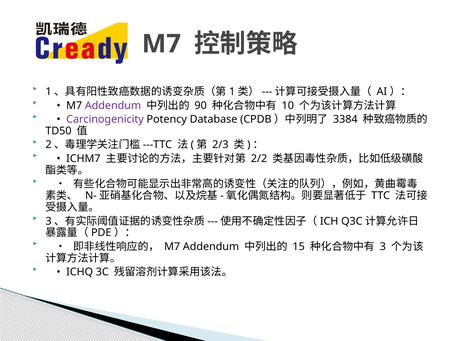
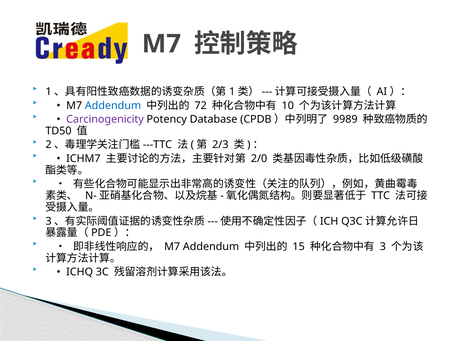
Addendum colour: purple -> blue (113, 106)
90: 90 -> 72 (201, 106)
3384: 3384 -> 9989 (345, 119)
2/2: 2/2 -> 2/0 (259, 159)
